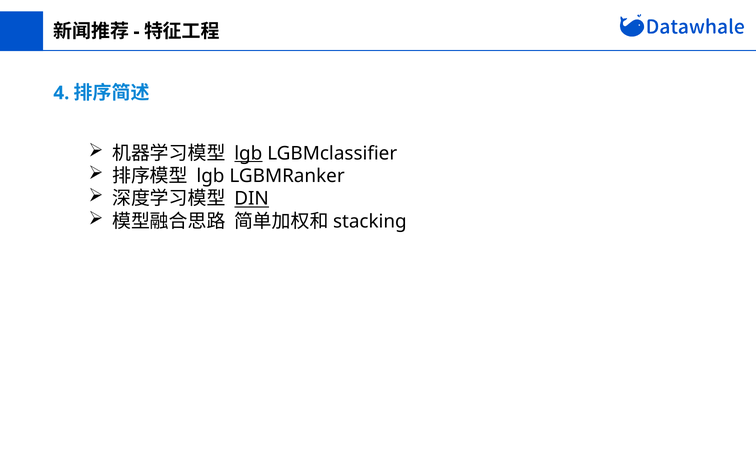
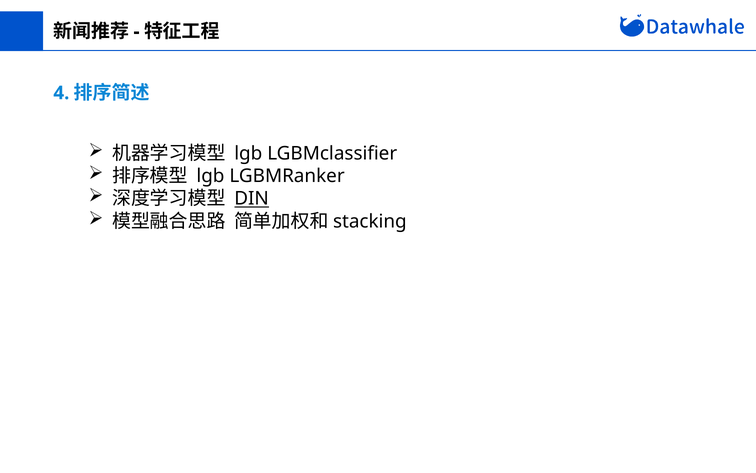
lgb underline: present -> none (248, 153)
